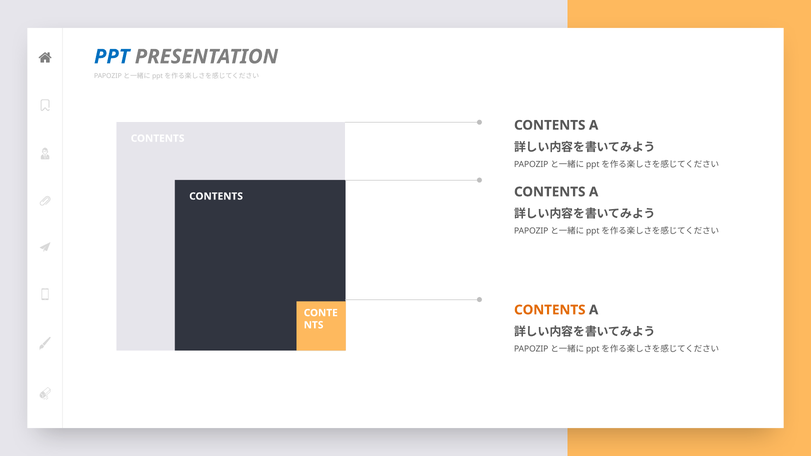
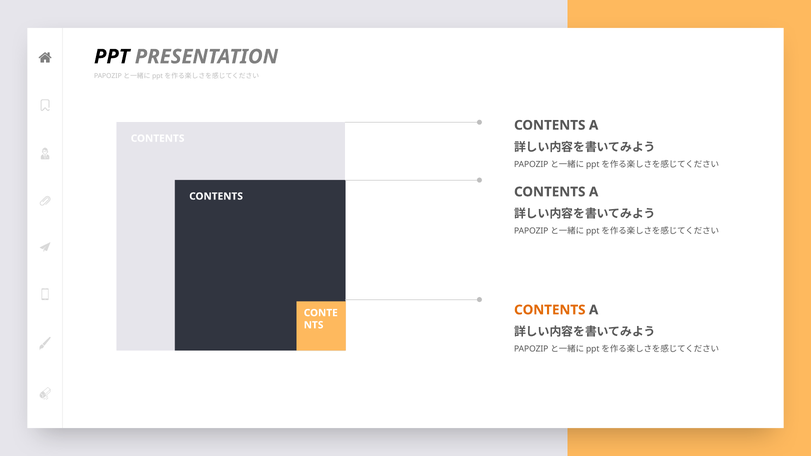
PPT colour: blue -> black (112, 57)
